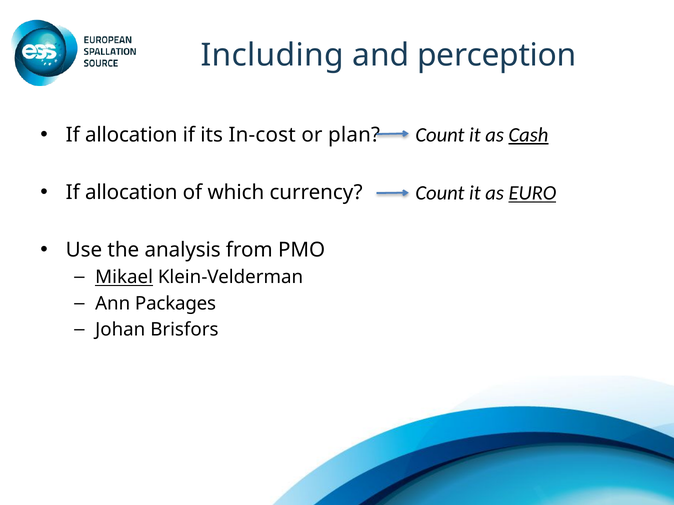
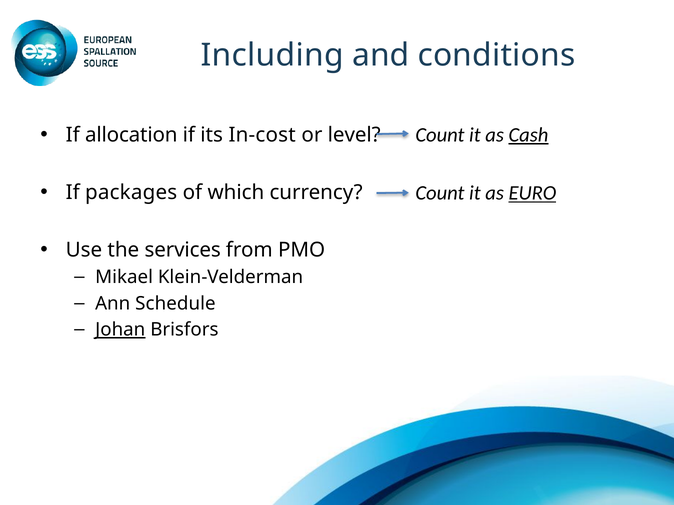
perception: perception -> conditions (496, 55)
plan: plan -> level (354, 135)
allocation: allocation -> packages (131, 193)
analysis: analysis -> services (183, 250)
Mikael underline: present -> none (124, 278)
Packages: Packages -> Schedule (175, 304)
Johan underline: none -> present (120, 330)
